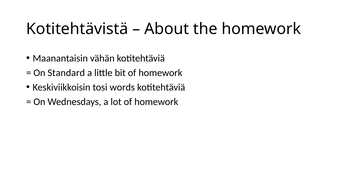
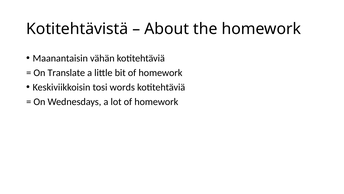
Standard: Standard -> Translate (66, 73)
